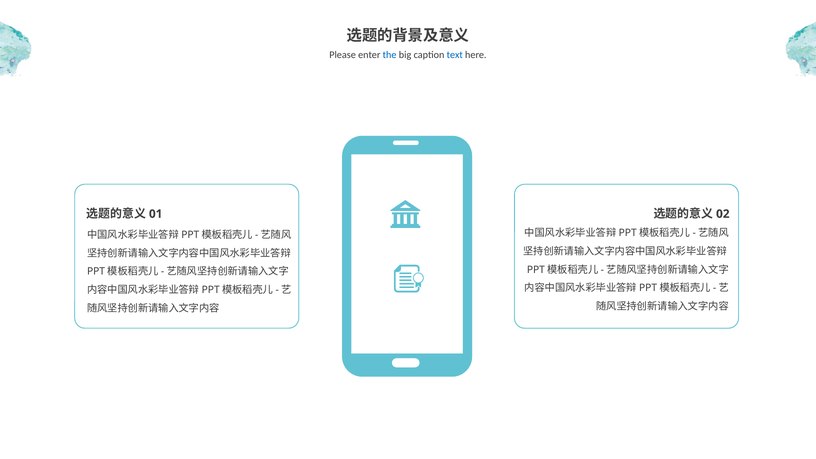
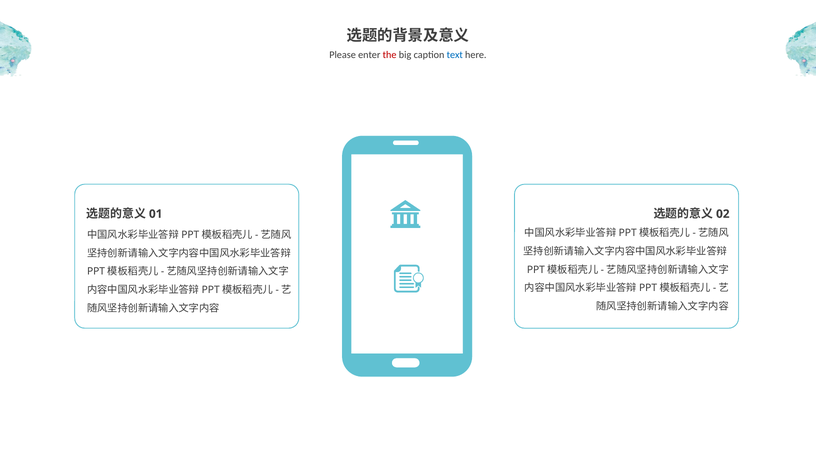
the colour: blue -> red (390, 55)
